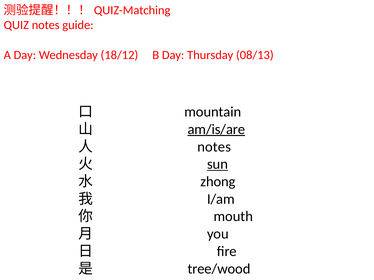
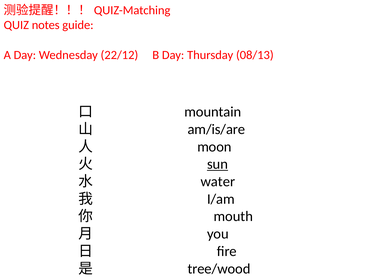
18/12: 18/12 -> 22/12 (119, 55)
am/is/are underline: present -> none (216, 130)
notes: notes -> moon (214, 147)
zhong: zhong -> water (218, 182)
